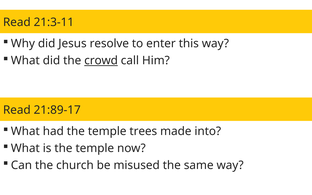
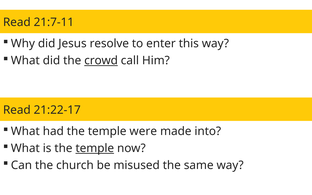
21:3-11: 21:3-11 -> 21:7-11 (54, 22)
21:89-17: 21:89-17 -> 21:22-17 (57, 110)
trees: trees -> were (143, 131)
temple underline: none -> present (95, 148)
